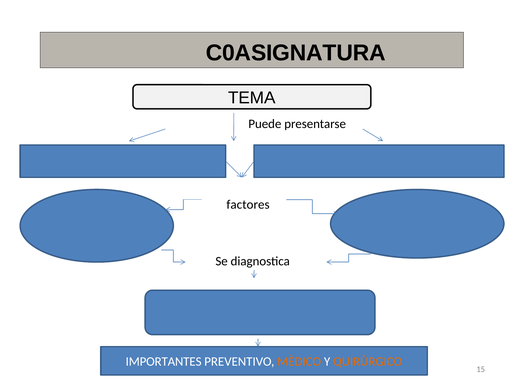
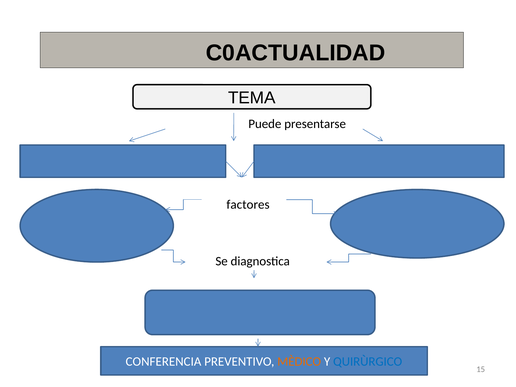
C0ASIGNATURA: C0ASIGNATURA -> C0ACTUALIDAD (296, 53)
IMPORTANTES: IMPORTANTES -> CONFERENCIA (163, 362)
QUIRÙRGICO colour: orange -> blue (368, 362)
